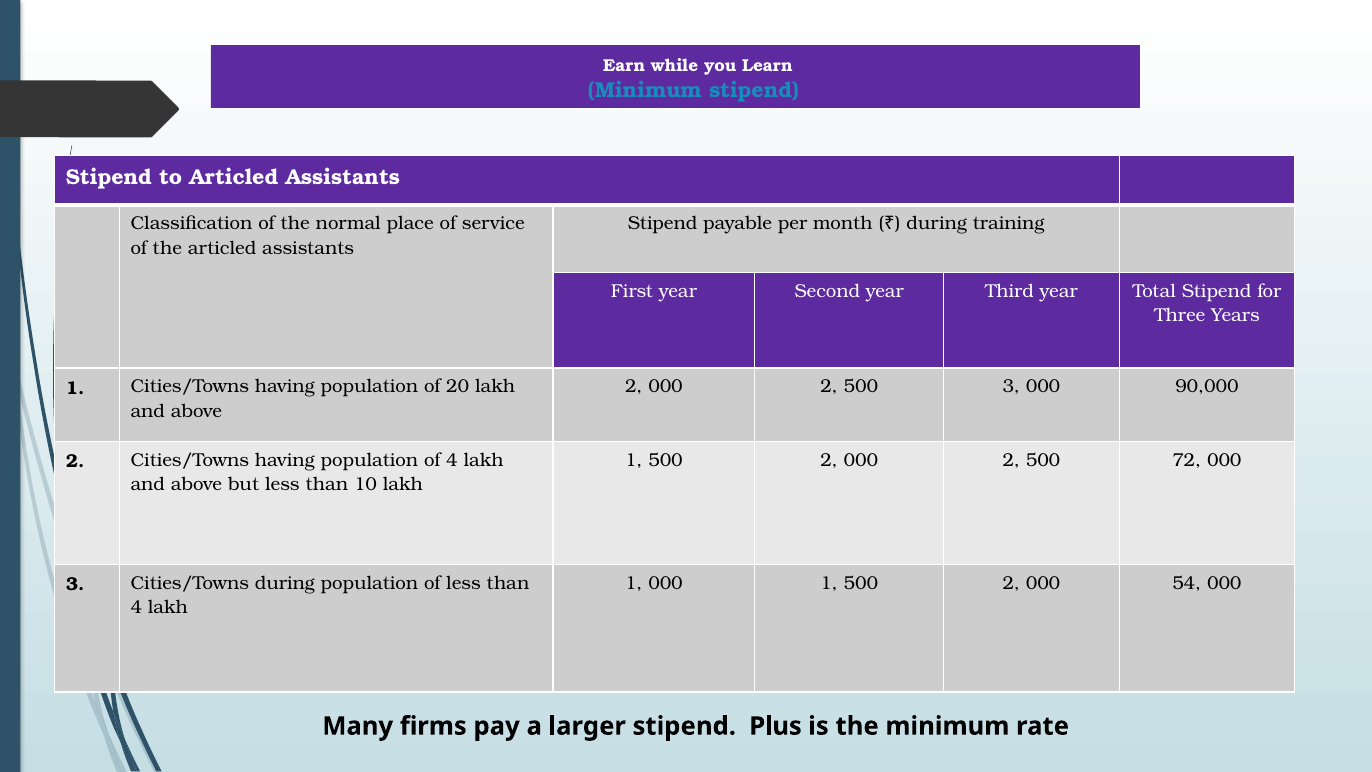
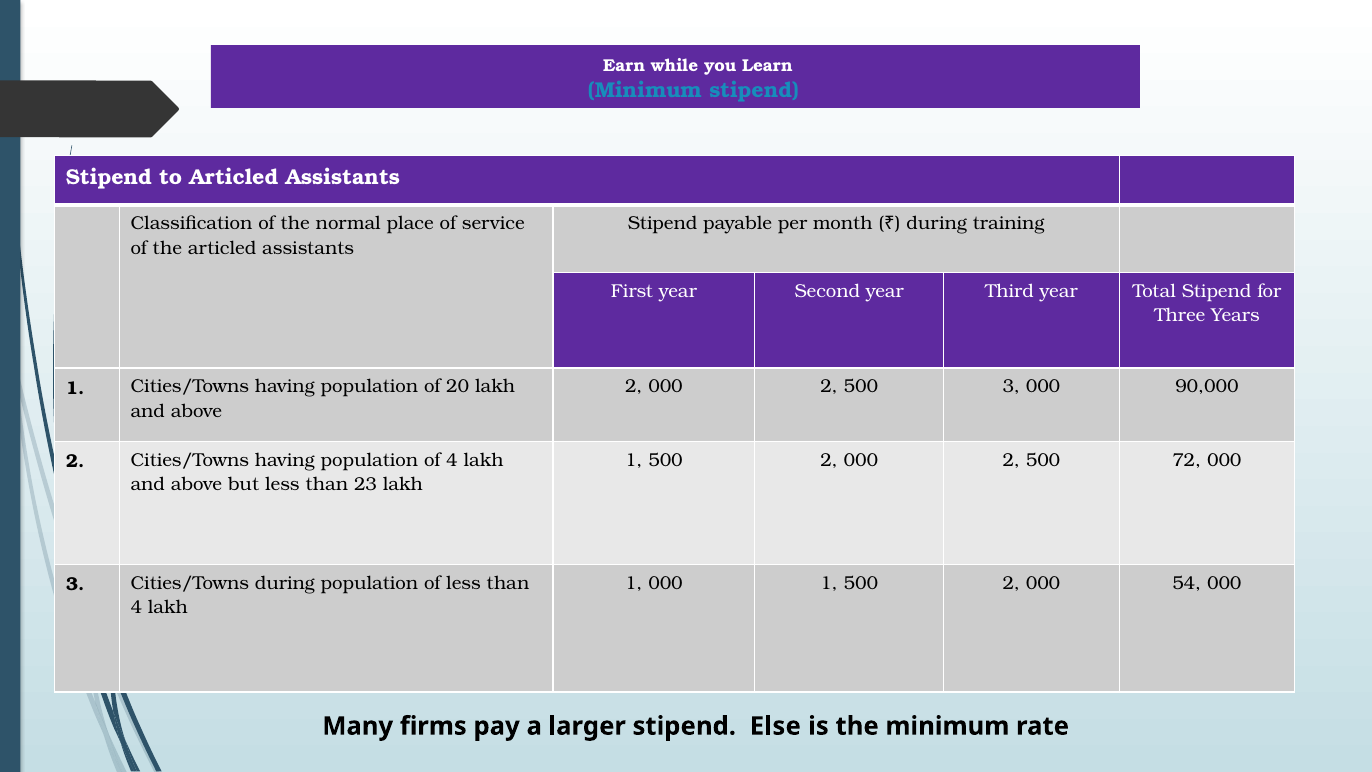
10: 10 -> 23 (366, 485)
Plus: Plus -> Else (775, 726)
